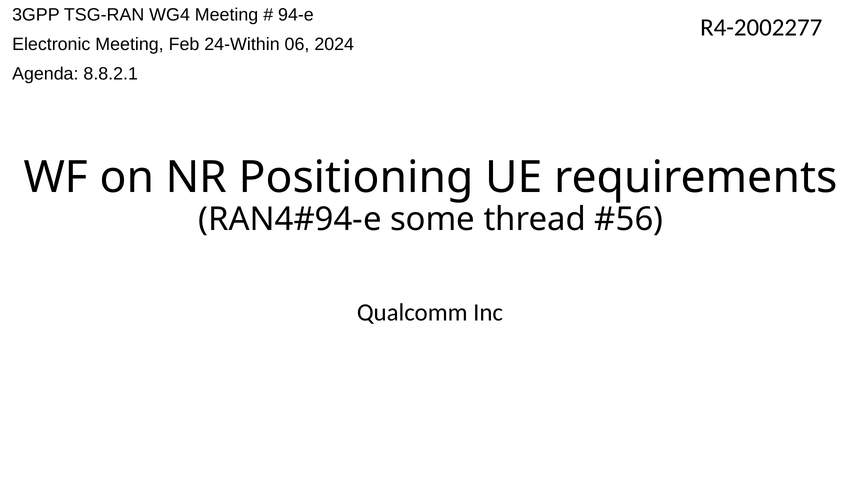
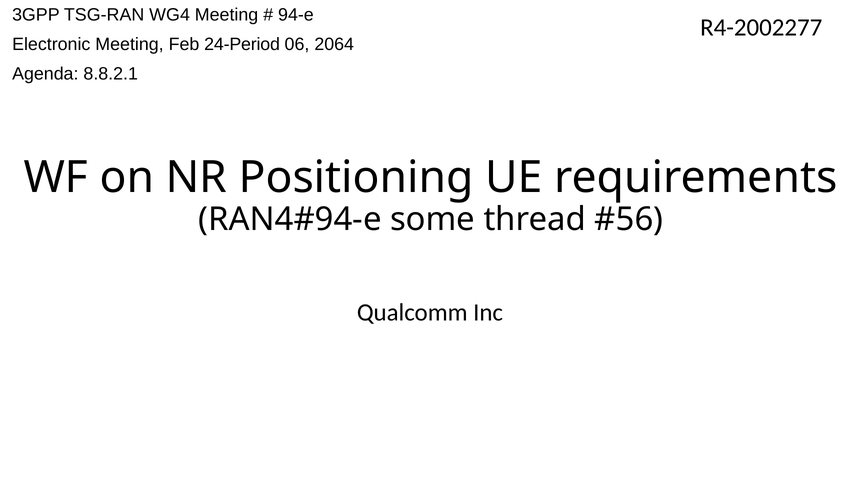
24-Within: 24-Within -> 24-Period (242, 45)
2024: 2024 -> 2064 (334, 45)
